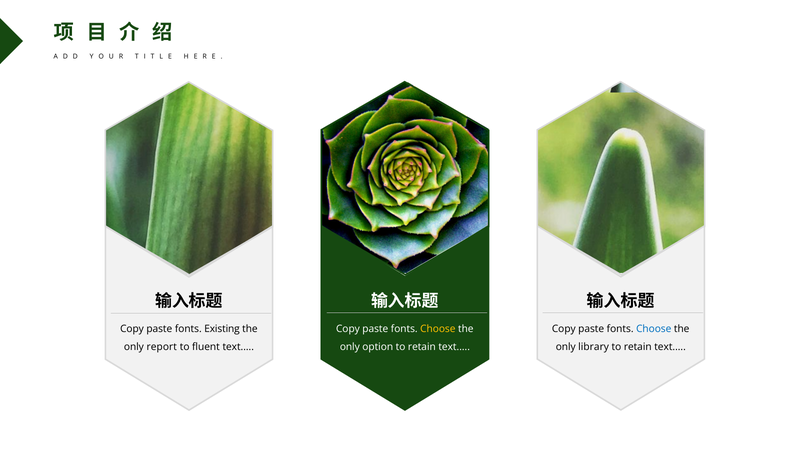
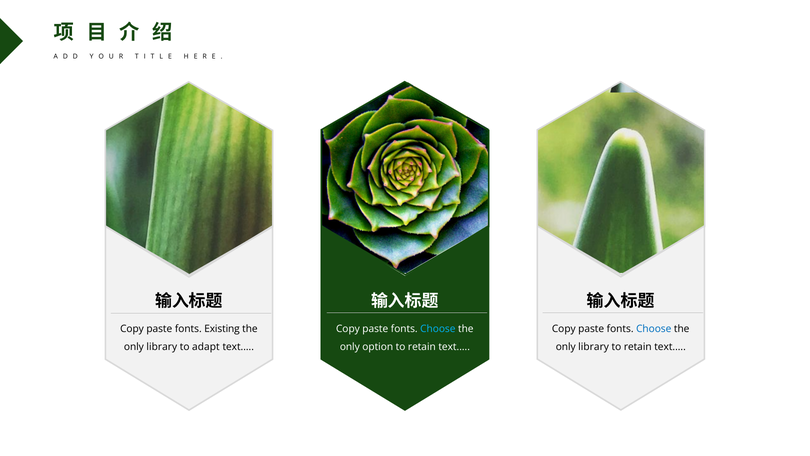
Choose colour: yellow -> light blue (438, 328)
report: report -> library (162, 347)
fluent: fluent -> adapt (206, 347)
